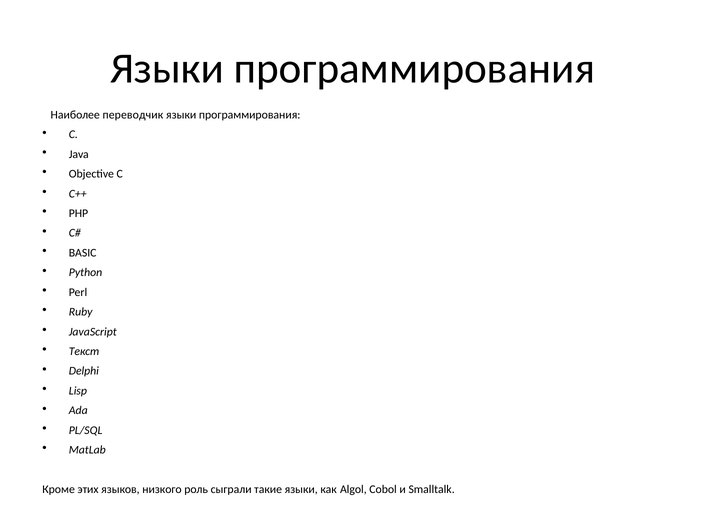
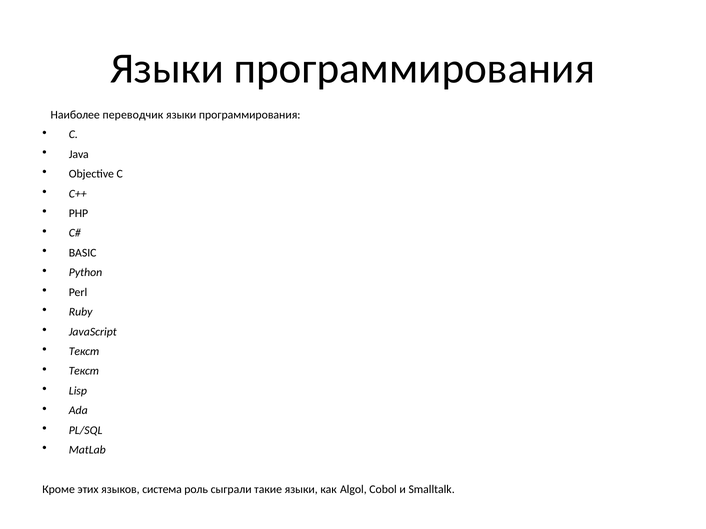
Delphi: Delphi -> Текст (84, 371)
низкого: низкого -> система (162, 490)
